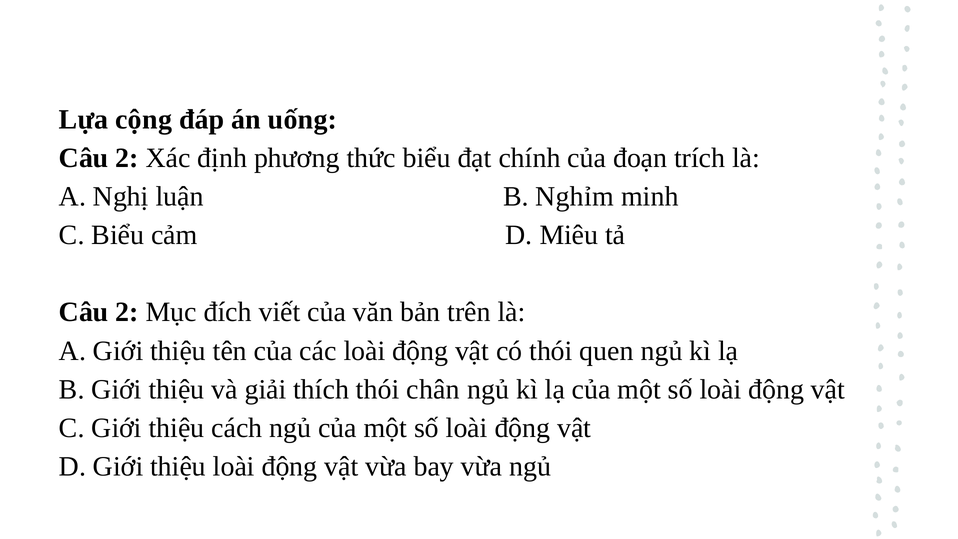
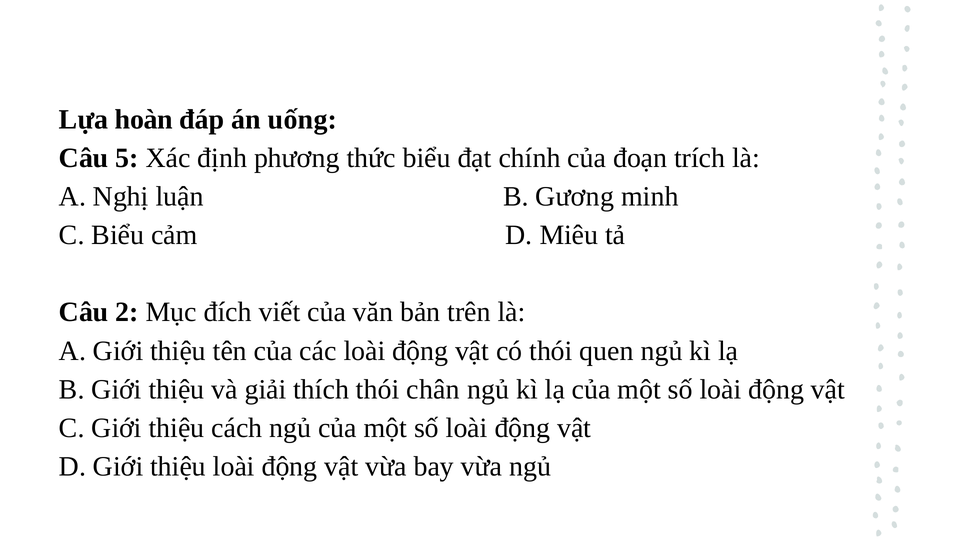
cộng: cộng -> hoàn (144, 119)
2: 2 -> 5 (127, 158)
Nghỉm: Nghỉm -> Gương (575, 197)
